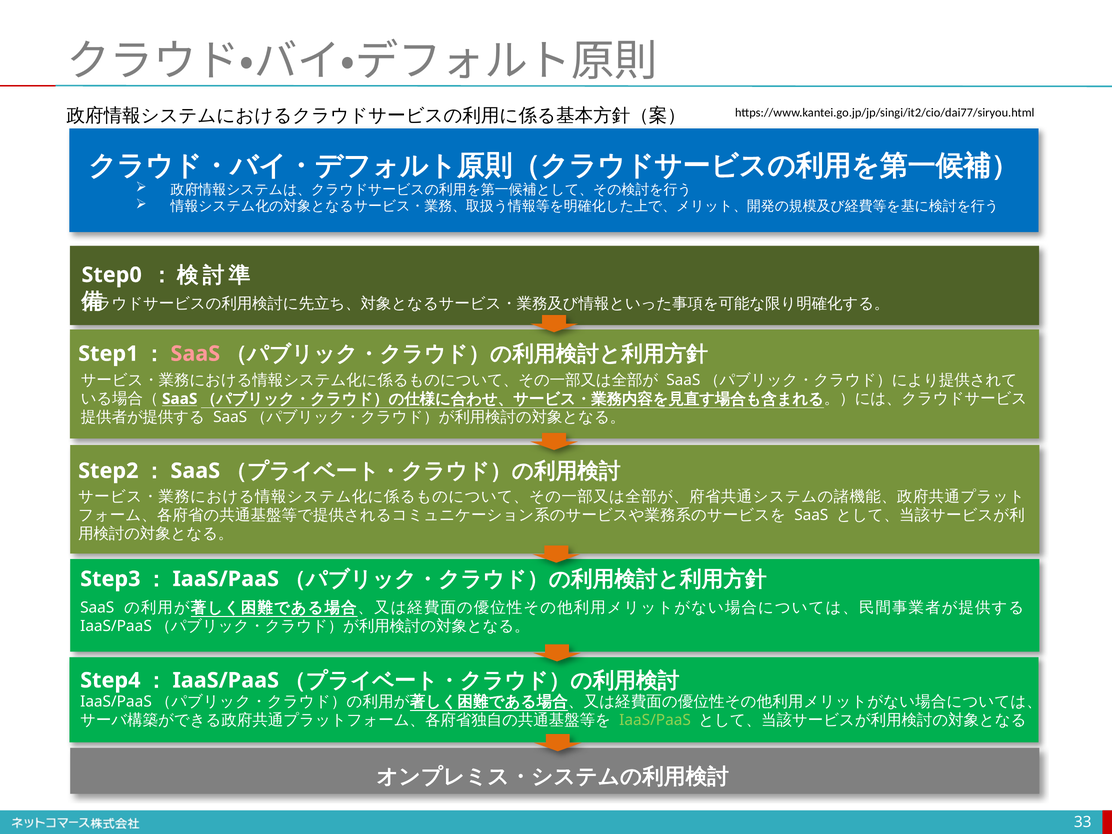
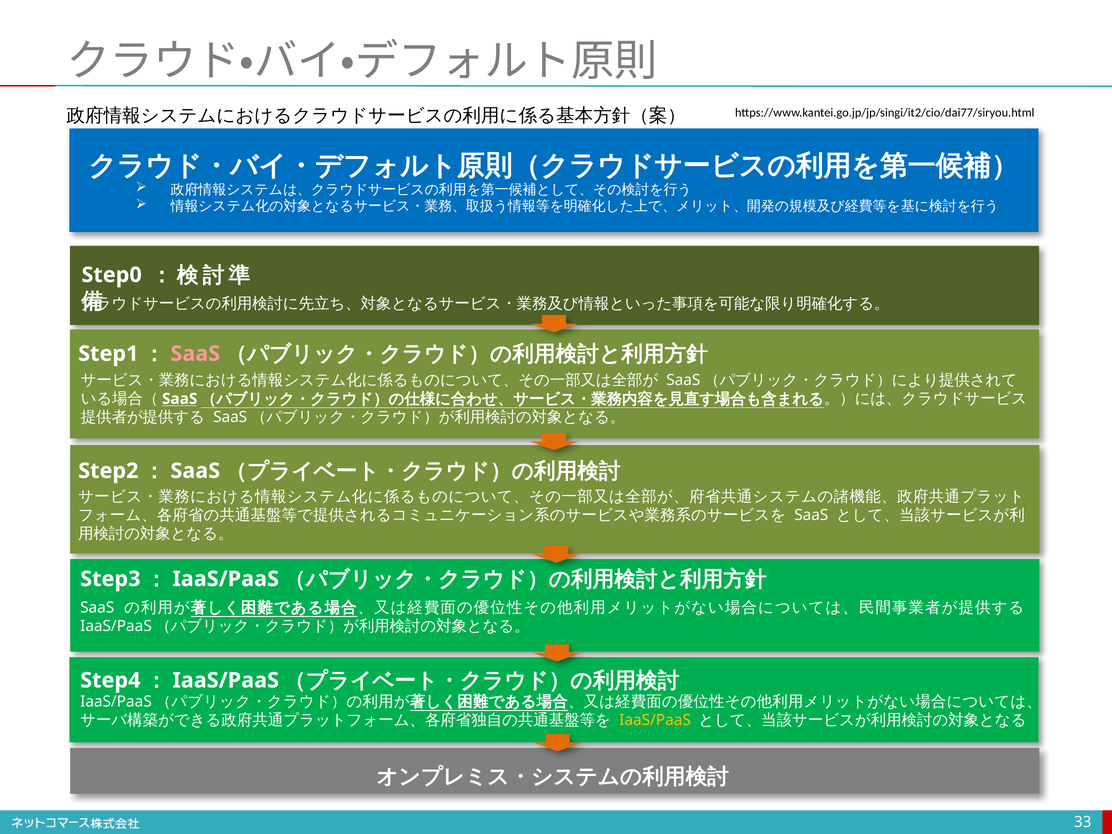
IaaS/PaaS colour: light green -> yellow (655, 720)
